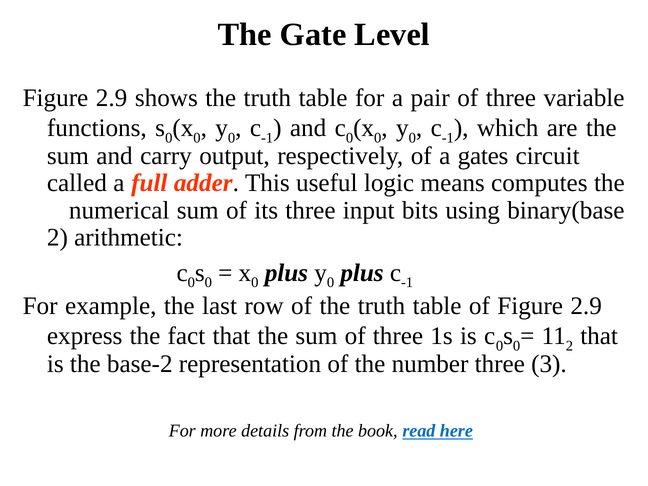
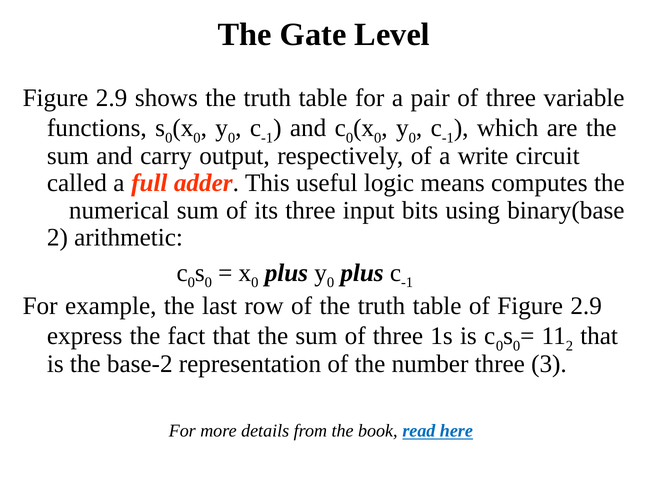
gates: gates -> write (483, 156)
